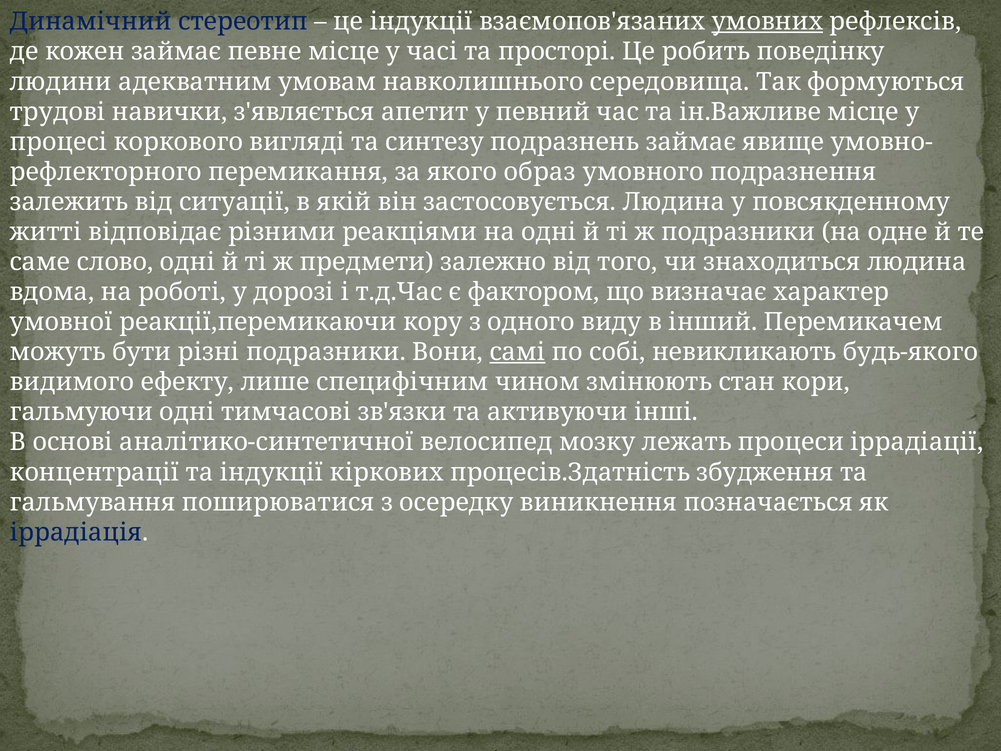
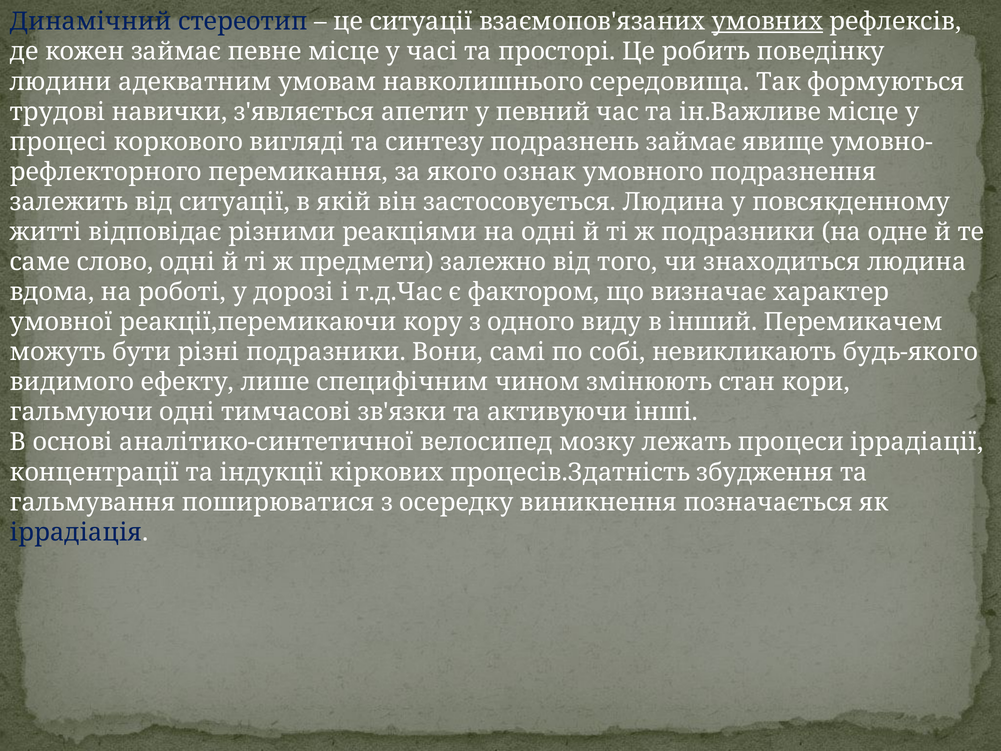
це індукції: індукції -> ситуації (421, 22)
образ: образ -> ознак (540, 172)
самі underline: present -> none (517, 352)
